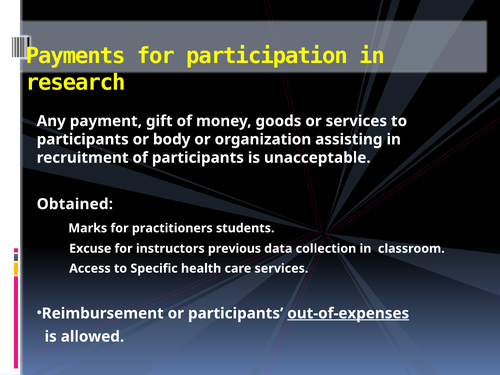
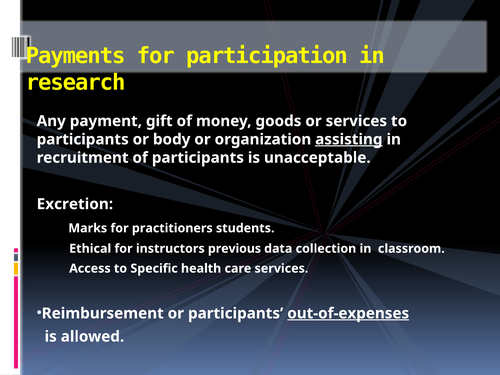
assisting underline: none -> present (349, 139)
Obtained: Obtained -> Excretion (75, 204)
Excuse: Excuse -> Ethical (90, 249)
